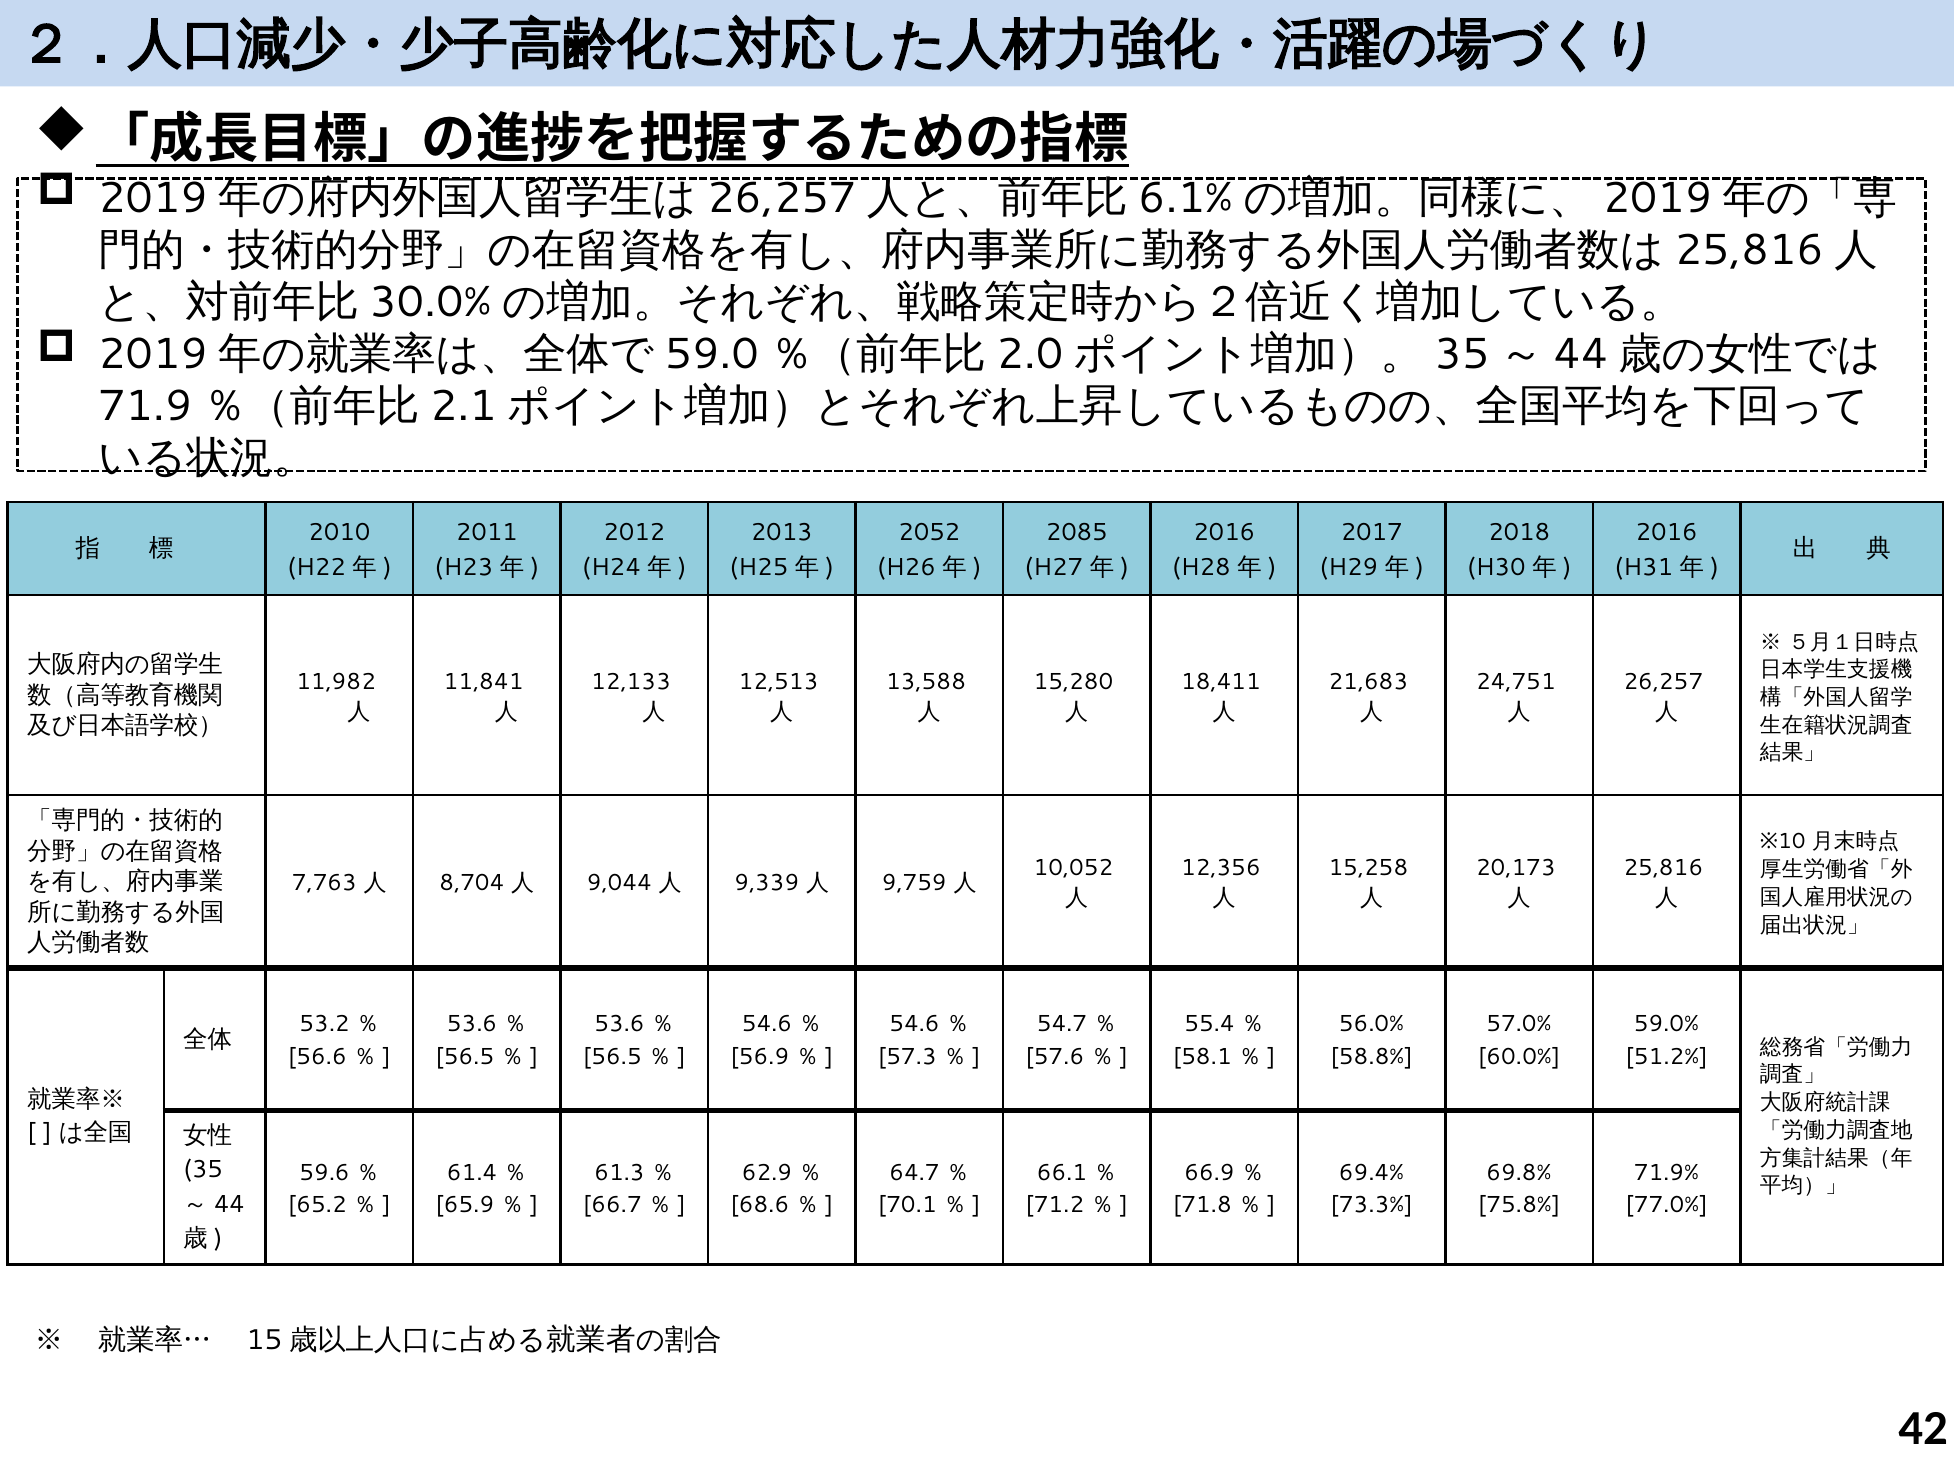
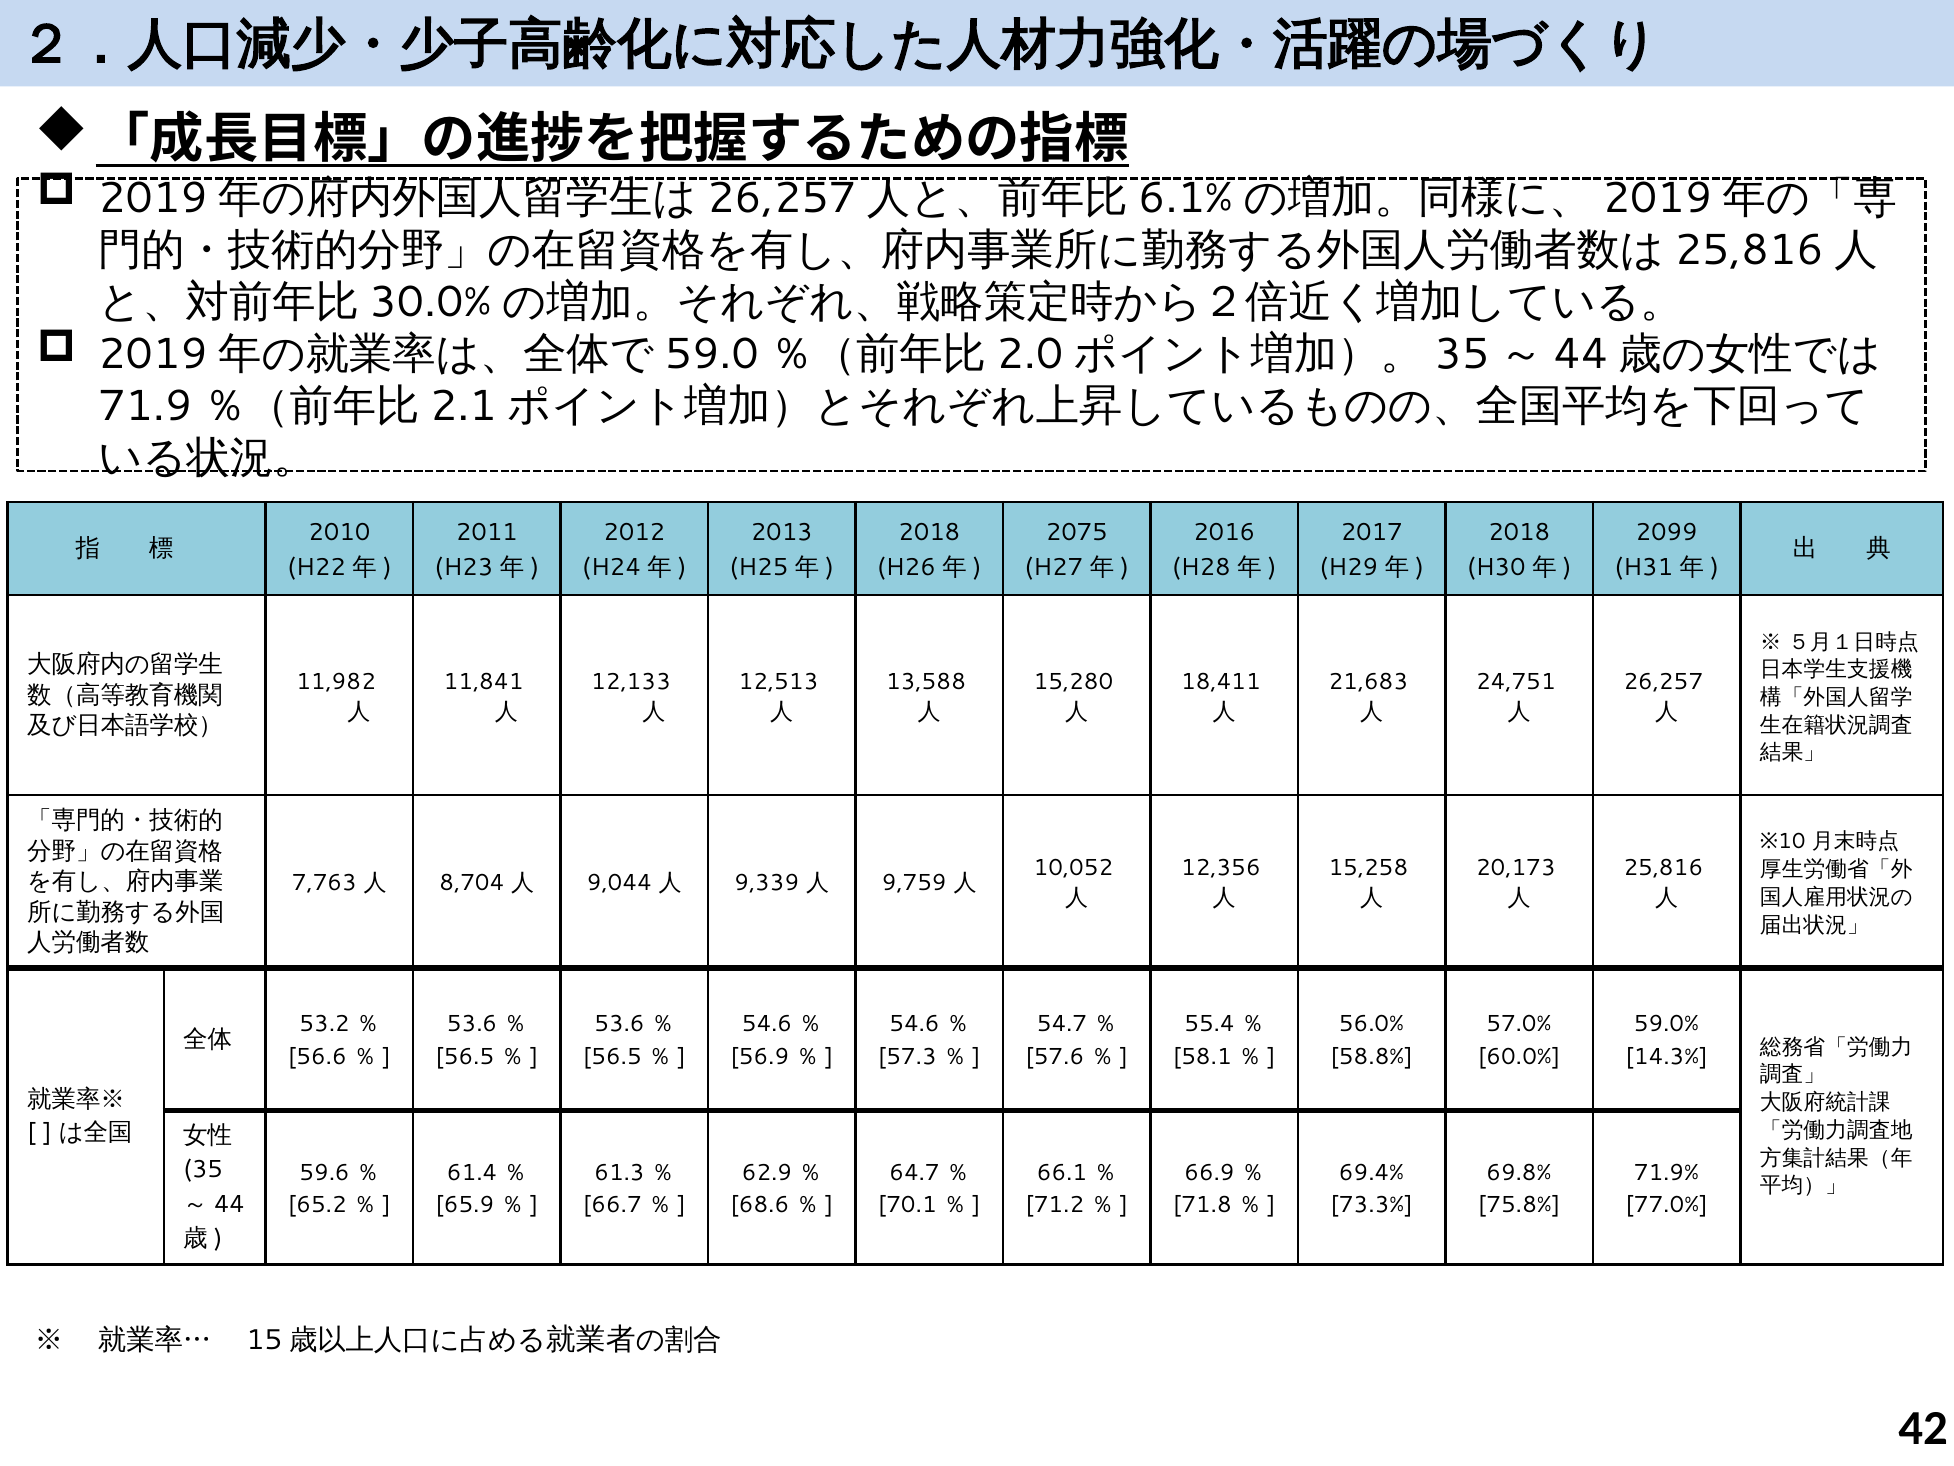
2052: 2052 -> 2018 (929, 532)
2085: 2085 -> 2075 (1077, 532)
2016: 2016 -> 2099 (1667, 532)
51.2%: 51.2% -> 14.3% (1667, 1057)
